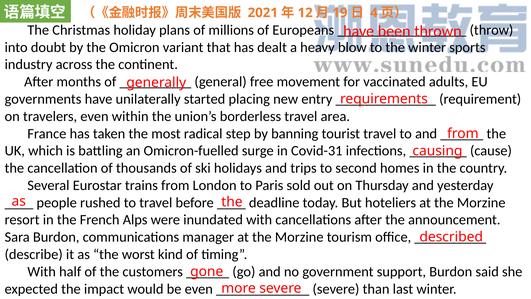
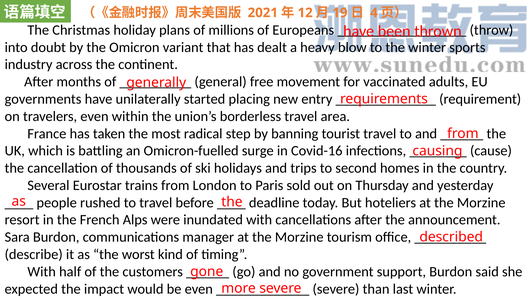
Covid-31: Covid-31 -> Covid-16 (317, 151)
